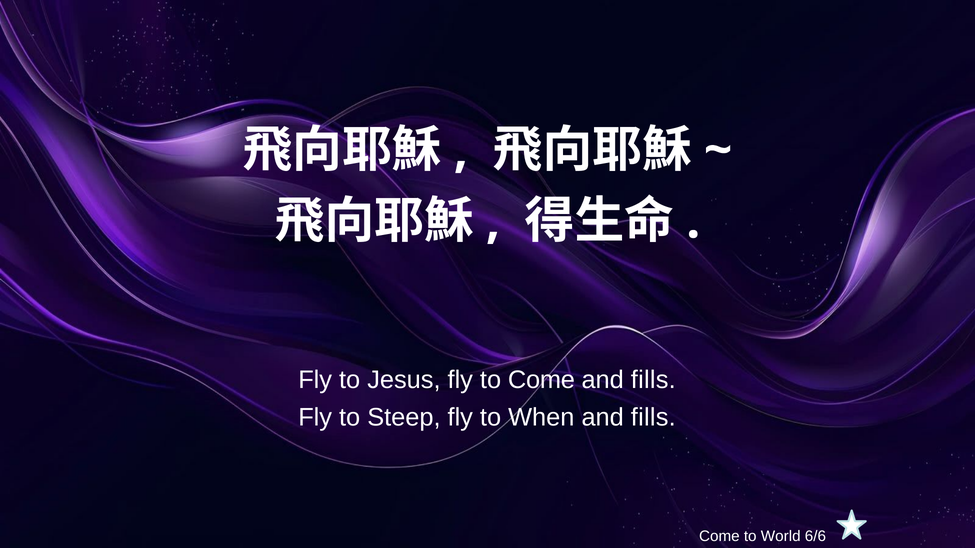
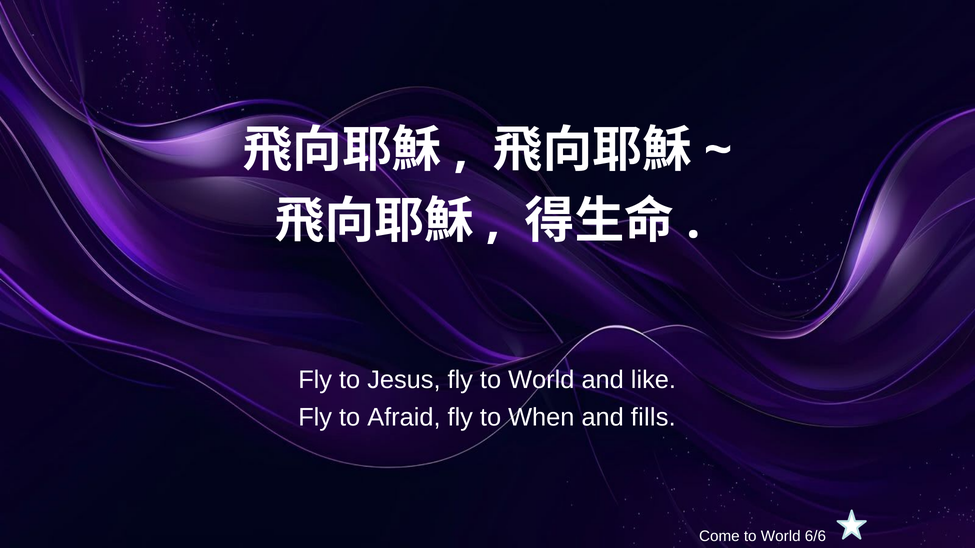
fly to Come: Come -> World (541, 380)
fills: fills -> like (653, 380)
Steep: Steep -> Afraid (404, 418)
